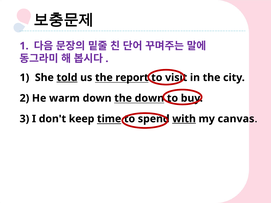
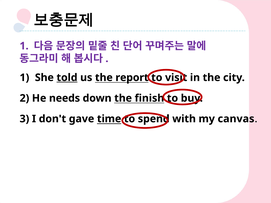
warm: warm -> needs (65, 98)
the down: down -> finish (149, 98)
keep: keep -> gave (82, 119)
with underline: present -> none (184, 119)
